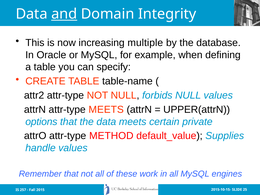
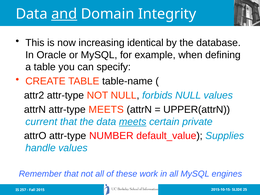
multiple: multiple -> identical (145, 43)
options: options -> current (41, 122)
meets underline: none -> present (133, 122)
METHOD: METHOD -> NUMBER (111, 136)
